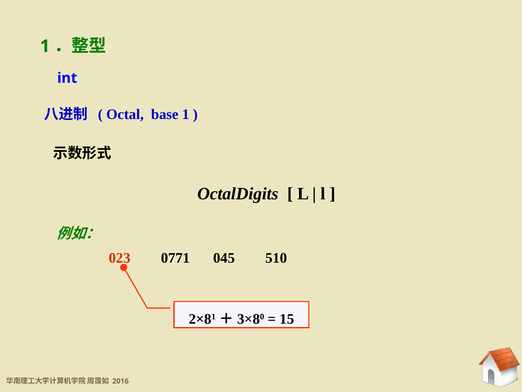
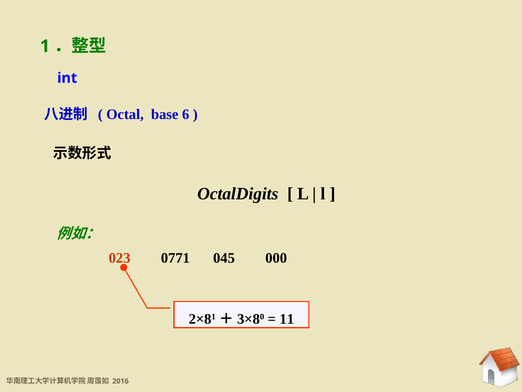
base 1: 1 -> 6 (186, 114)
510: 510 -> 000 (276, 258)
15: 15 -> 11 (287, 319)
